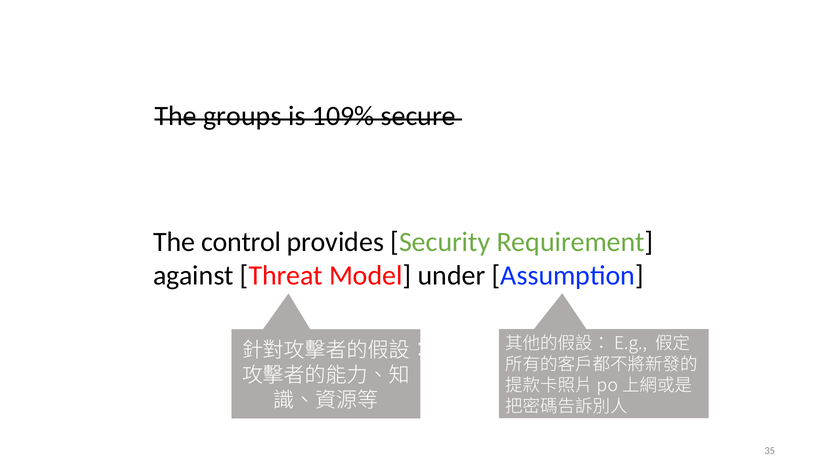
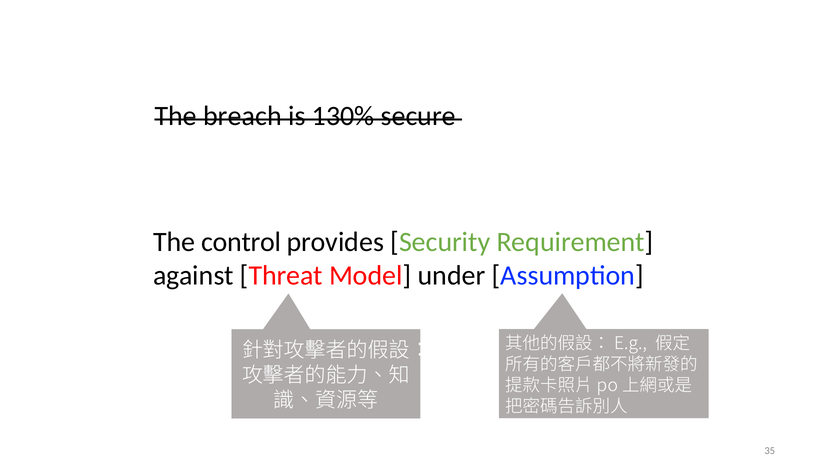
groups: groups -> breach (242, 116)
109%: 109% -> 130% (343, 116)
